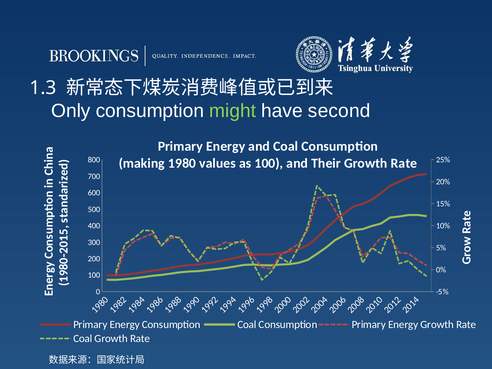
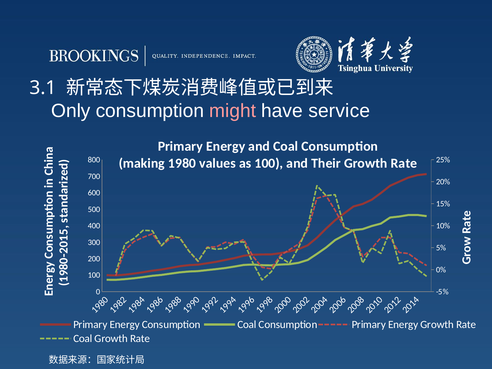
1.3: 1.3 -> 3.1 (43, 88)
might colour: light green -> pink (233, 111)
second: second -> service (339, 111)
